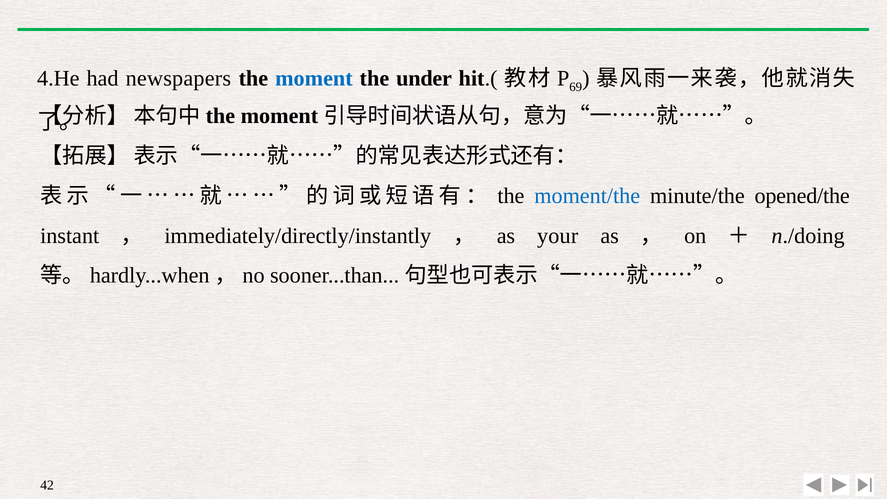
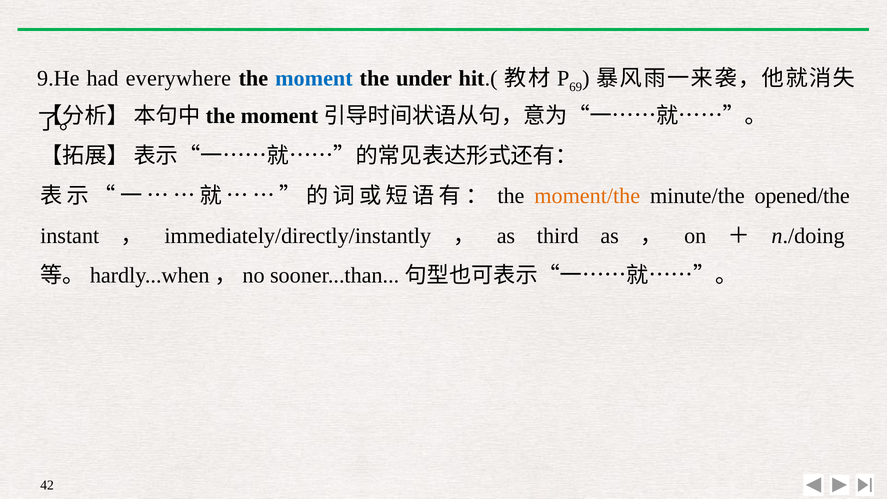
4.He: 4.He -> 9.He (58, 78)
newspapers: newspapers -> everywhere (178, 78)
moment/the colour: blue -> orange (587, 196)
your: your -> third (558, 236)
